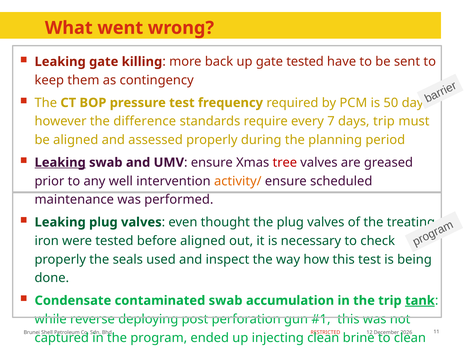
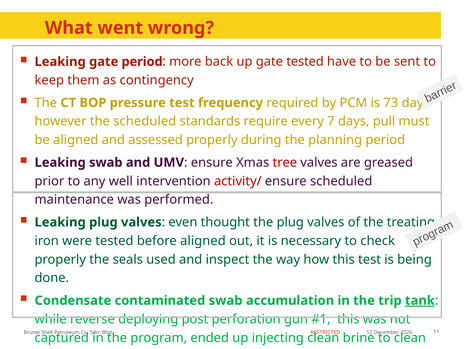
gate killing: killing -> period (142, 62)
50: 50 -> 73 (391, 103)
the difference: difference -> scheduled (145, 121)
days trip: trip -> pull (384, 121)
Leaking underline: present -> none (60, 162)
activity/ colour: orange -> red (238, 181)
